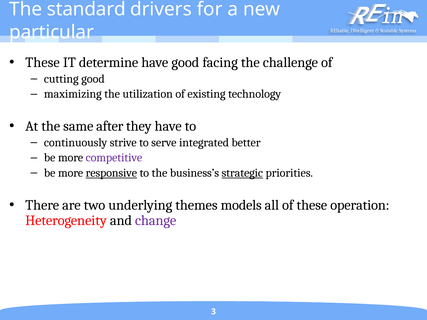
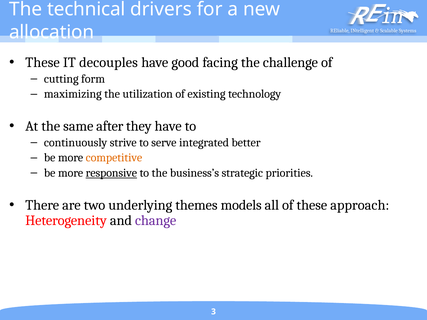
standard: standard -> technical (86, 9)
particular: particular -> allocation (52, 32)
determine: determine -> decouples (108, 62)
cutting good: good -> form (93, 79)
competitive colour: purple -> orange (114, 158)
strategic underline: present -> none (242, 173)
operation: operation -> approach (360, 205)
